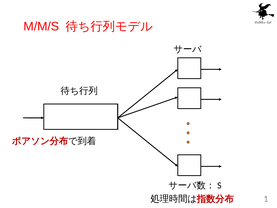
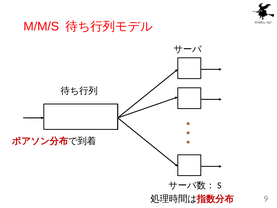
1: 1 -> 9 (266, 199)
